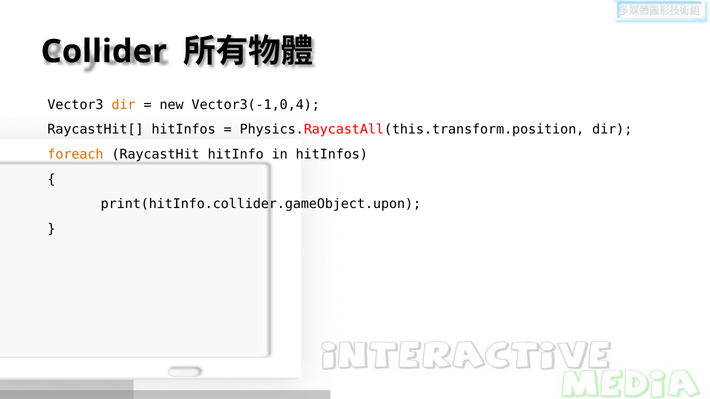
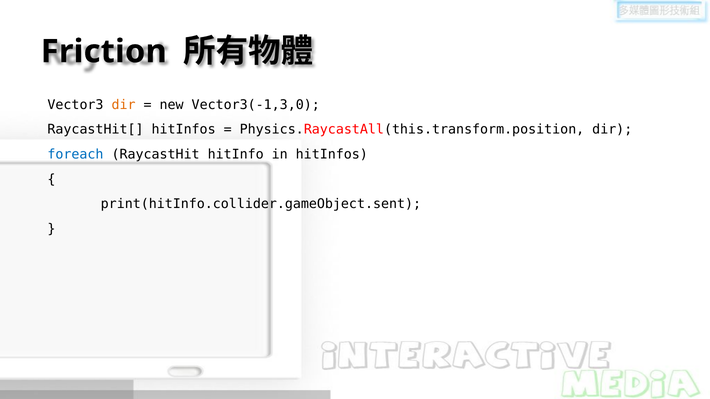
Collider: Collider -> Friction (104, 52)
Vector3(-1,0,4: Vector3(-1,0,4 -> Vector3(-1,3,0 (256, 105)
foreach colour: orange -> blue (75, 154)
print(hitInfo.collider.gameObject.upon: print(hitInfo.collider.gameObject.upon -> print(hitInfo.collider.gameObject.sent (261, 204)
